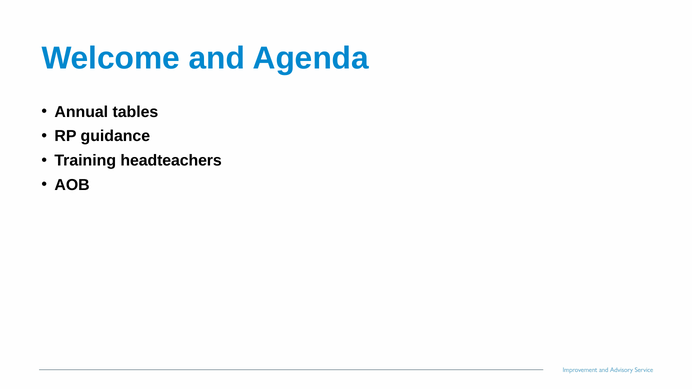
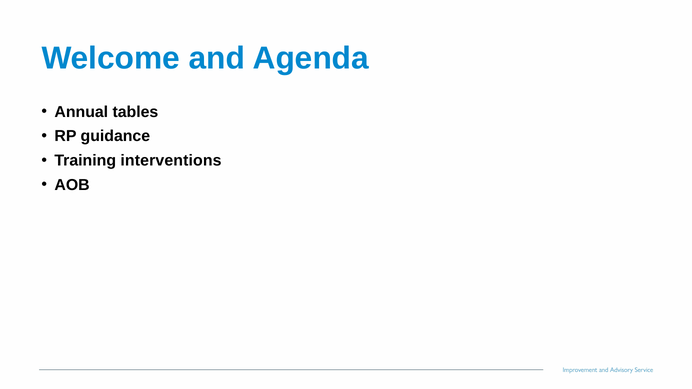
headteachers: headteachers -> interventions (171, 161)
